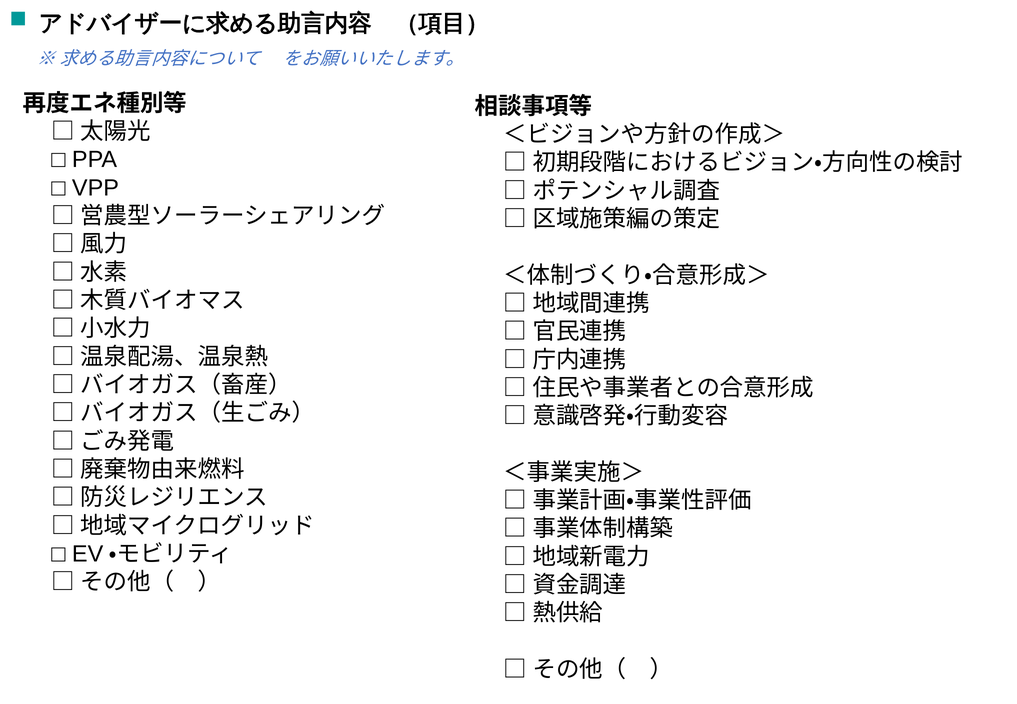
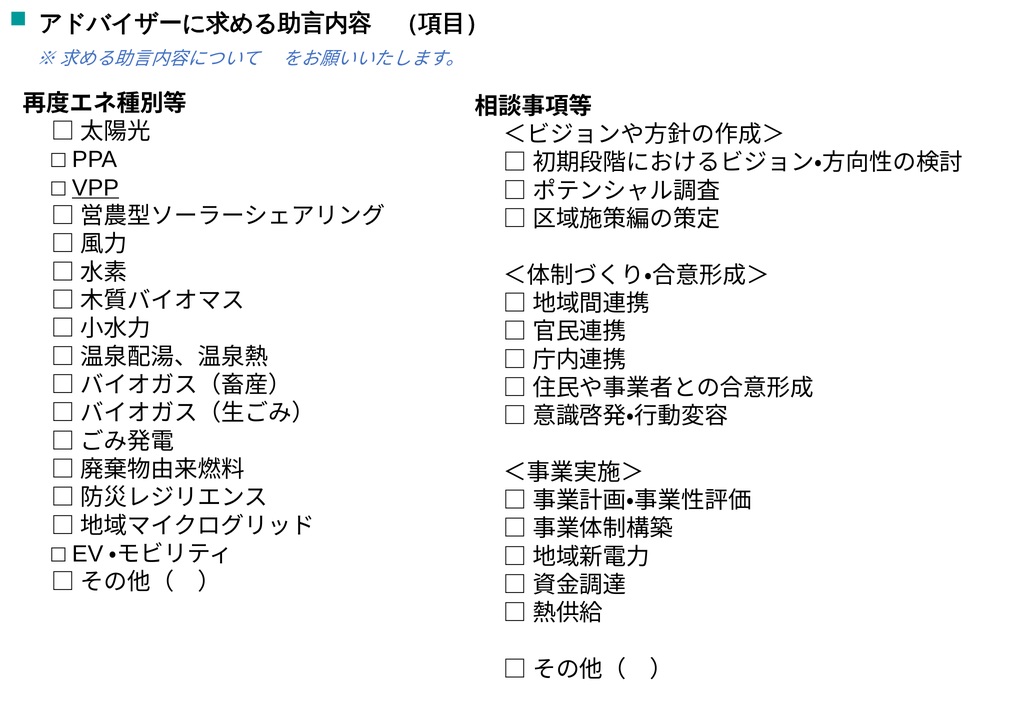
VPP underline: none -> present (95, 188)
